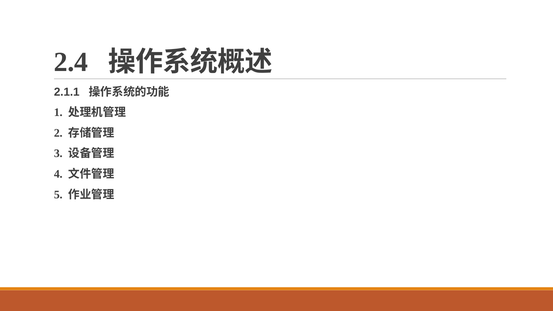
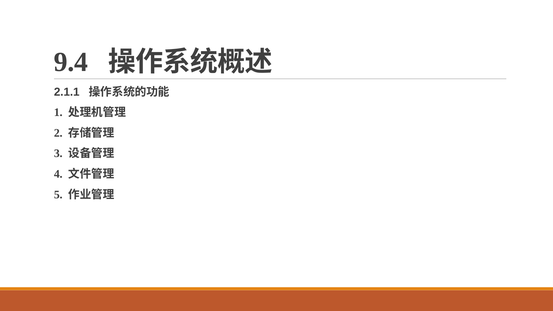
2.4: 2.4 -> 9.4 (71, 62)
